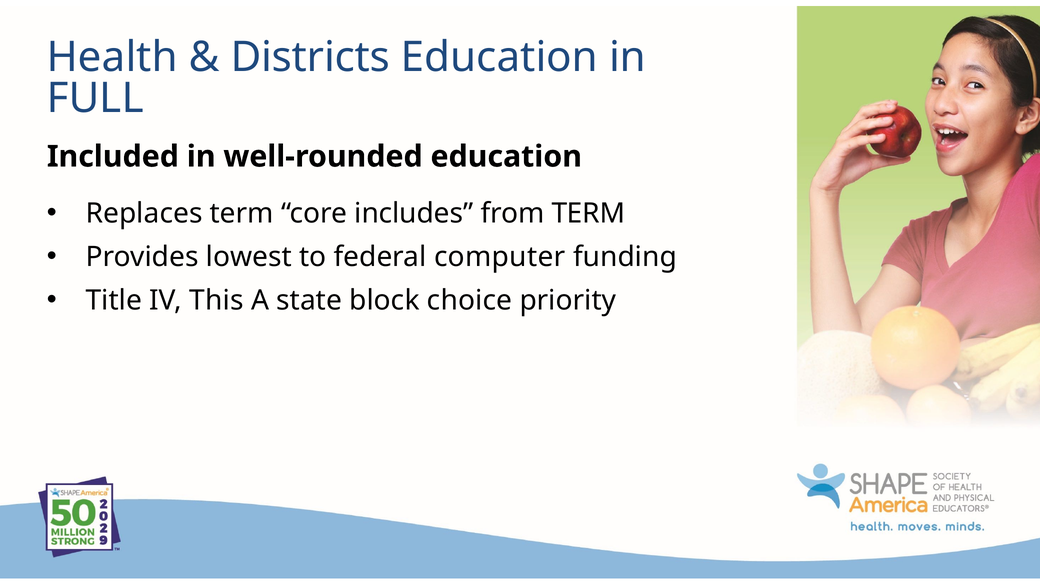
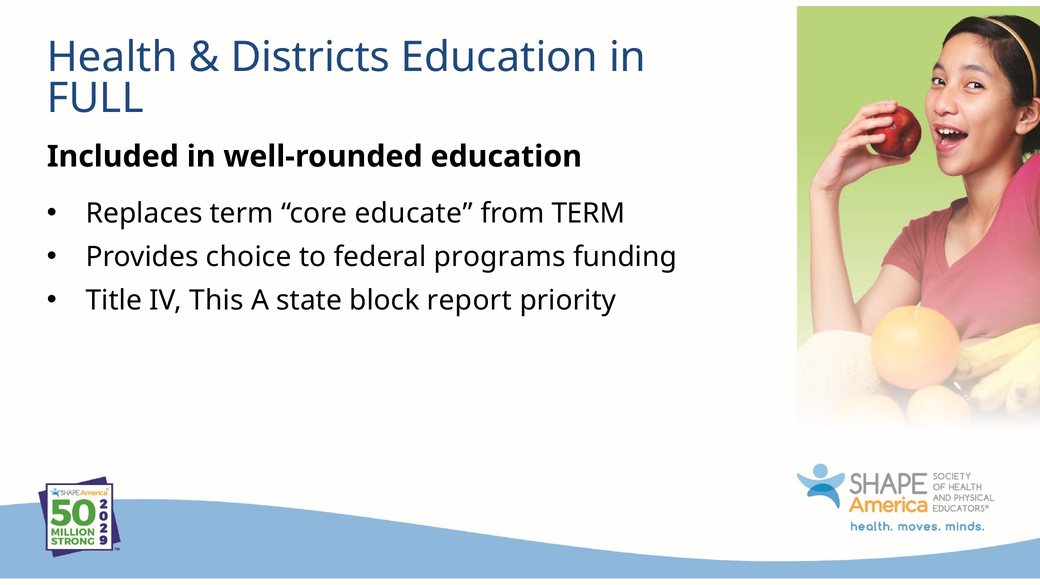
includes: includes -> educate (414, 213)
lowest: lowest -> choice (249, 257)
computer: computer -> programs (500, 257)
choice: choice -> report (469, 301)
